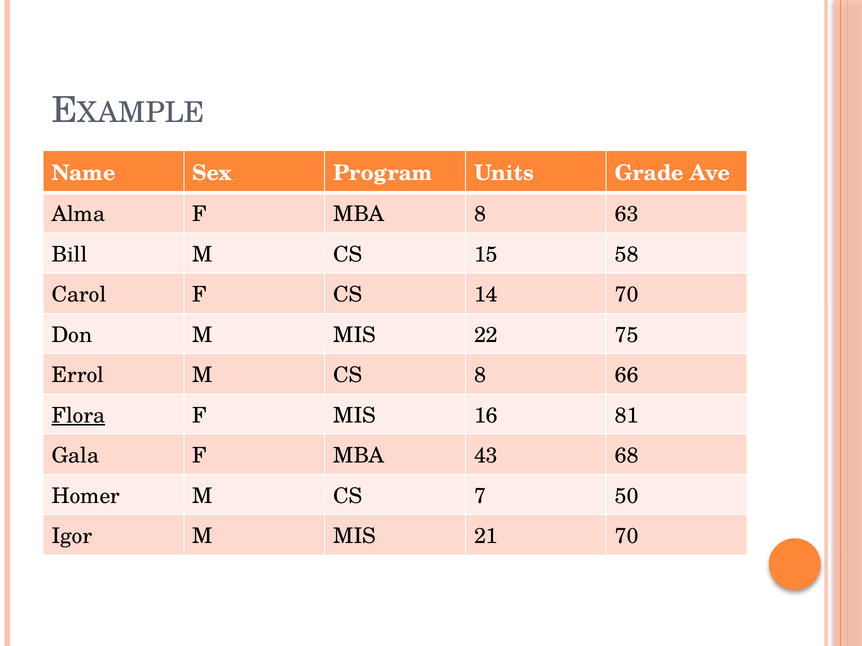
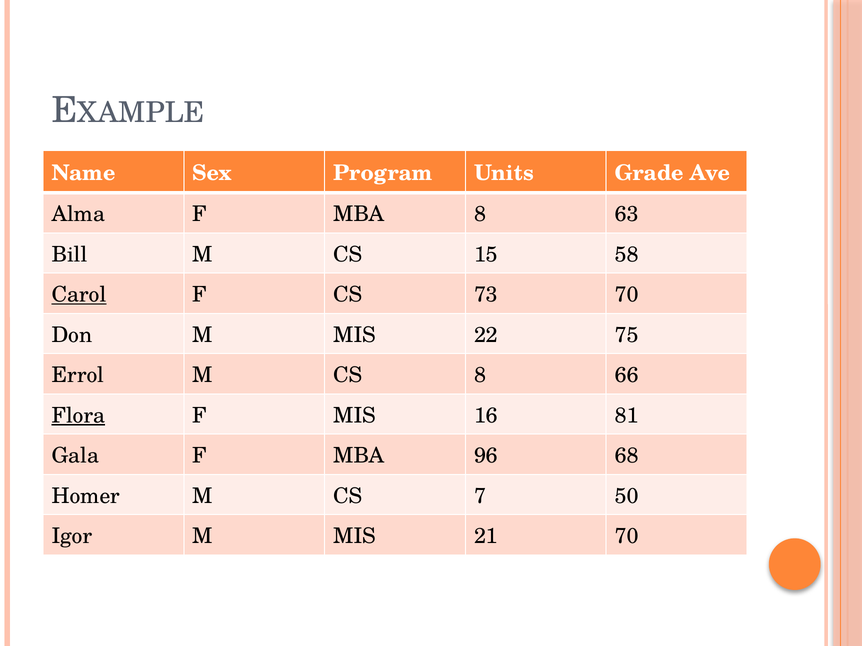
Carol underline: none -> present (79, 295)
14: 14 -> 73 (486, 295)
43: 43 -> 96 (486, 456)
